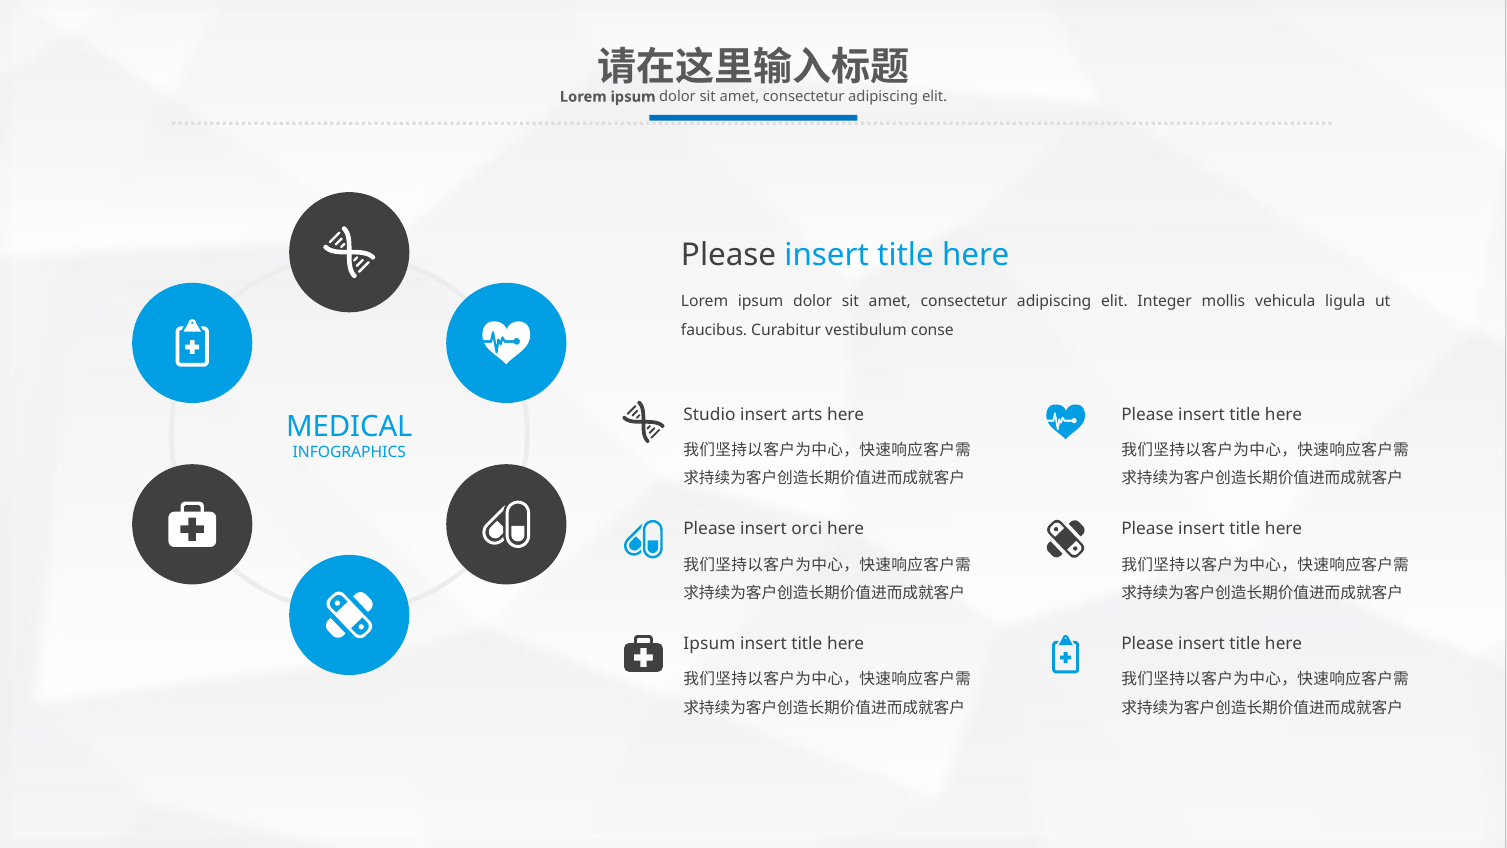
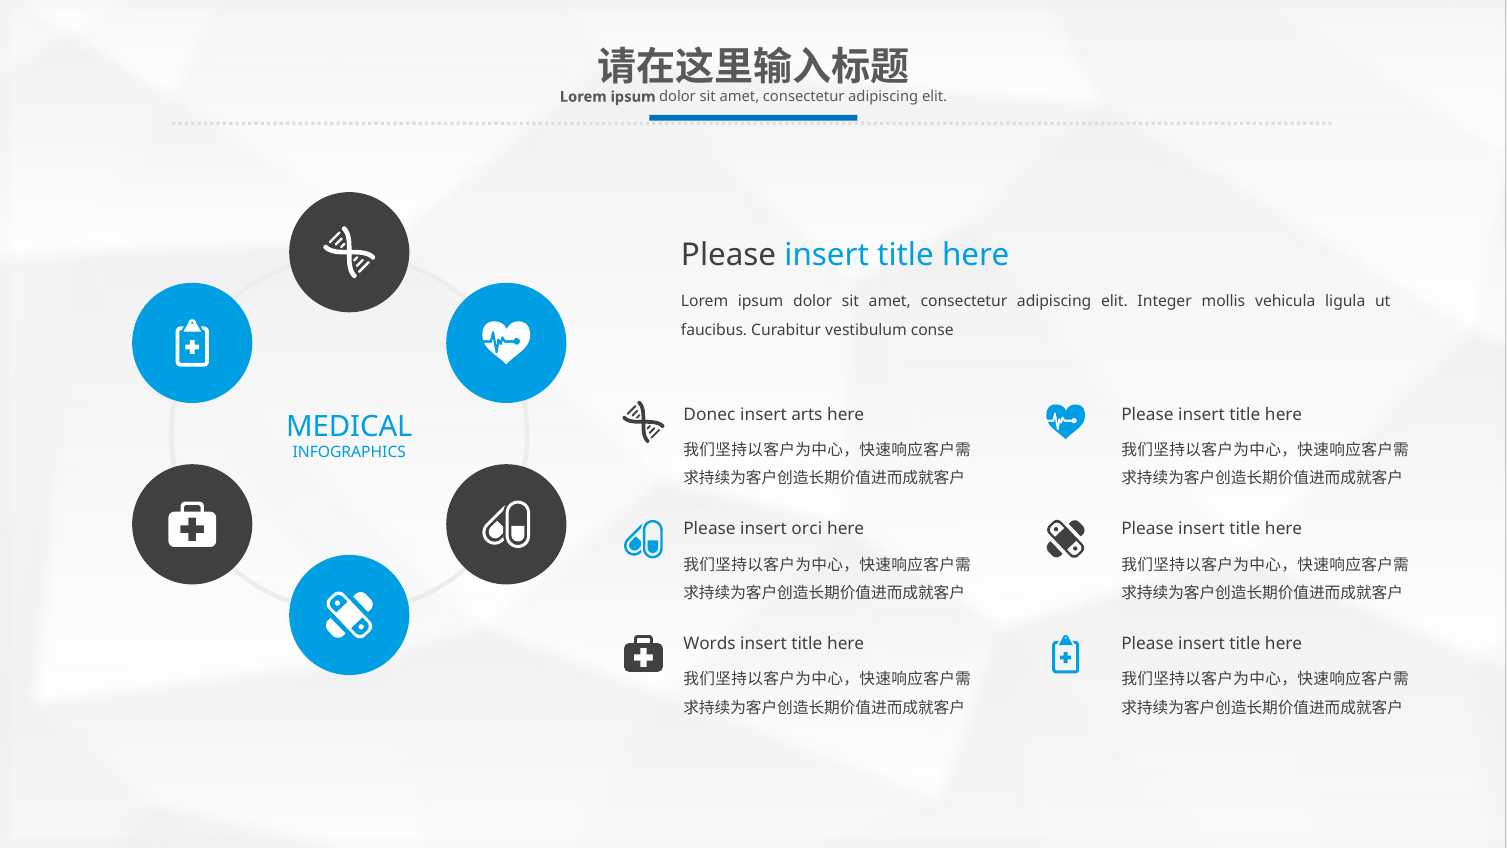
Studio: Studio -> Donec (709, 414)
Ipsum: Ipsum -> Words (710, 643)
